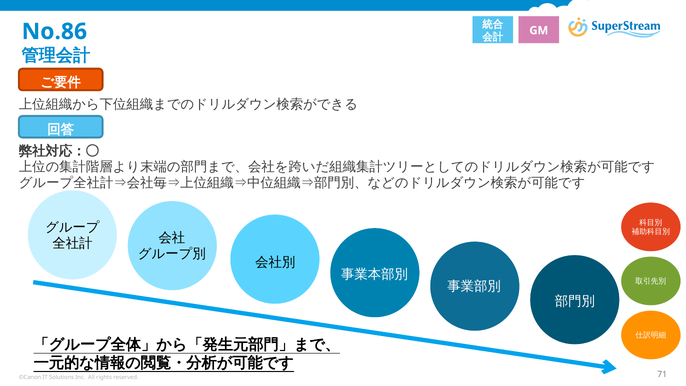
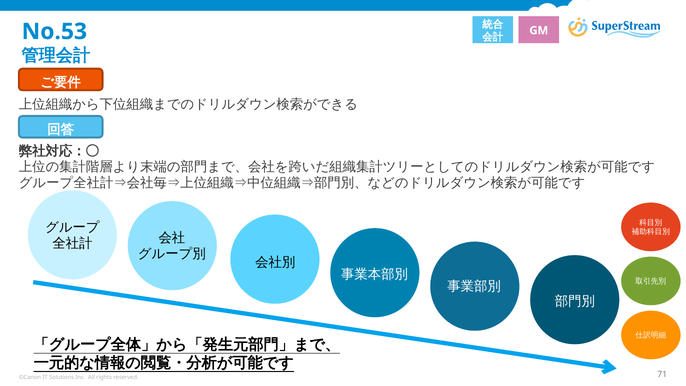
No.86: No.86 -> No.53 (54, 32)
